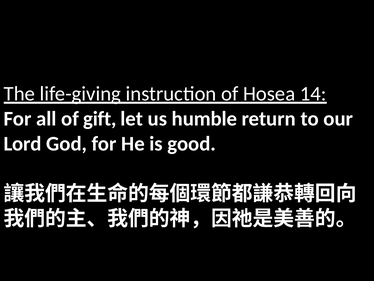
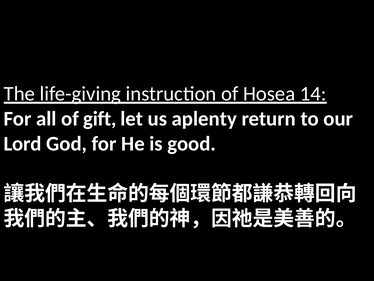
humble: humble -> aplenty (204, 119)
